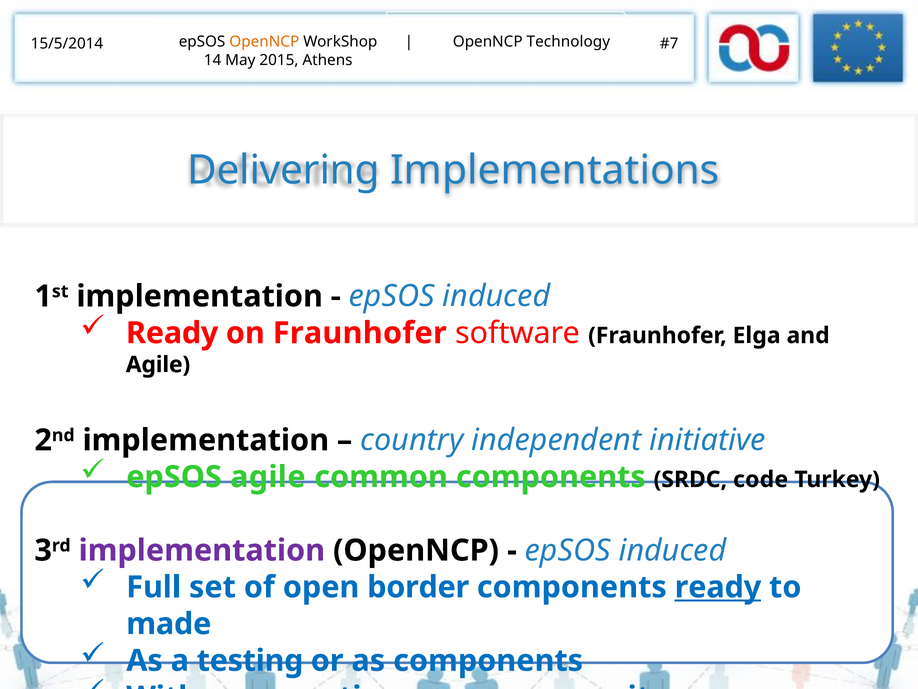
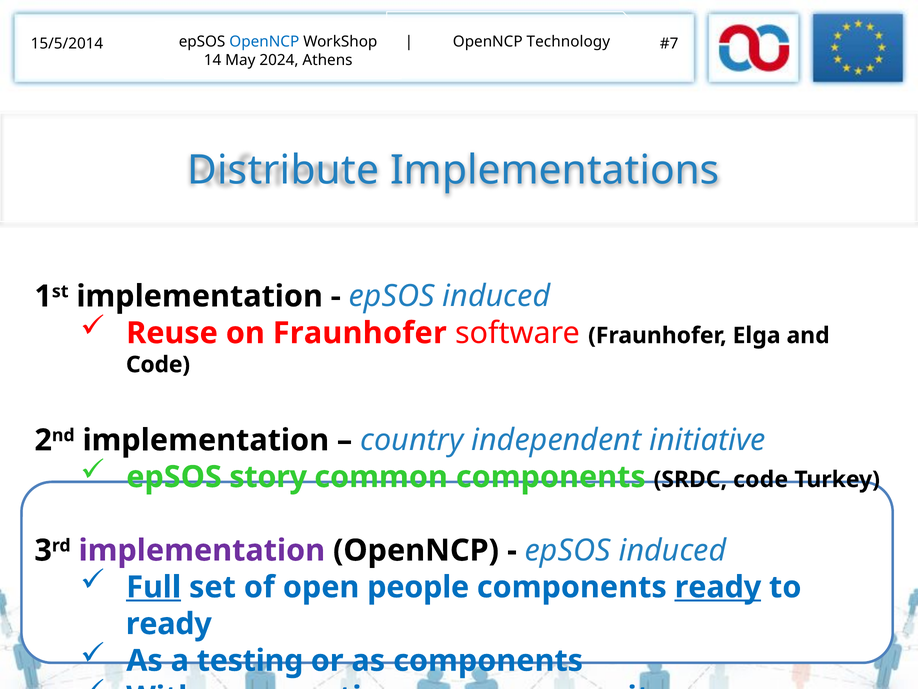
OpenNCP colour: orange -> blue (264, 42)
2015: 2015 -> 2024 (279, 60)
Delivering: Delivering -> Distribute (283, 170)
Ready: Ready -> Reuse (172, 333)
Agile: Agile -> Code (158, 364)
epSOS agile: agile -> story (268, 477)
Full underline: none -> present (154, 587)
border: border -> people (418, 587)
made: made -> ready (169, 624)
